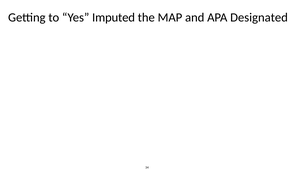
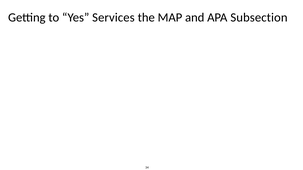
Imputed: Imputed -> Services (113, 18)
Designated: Designated -> Subsection (259, 18)
